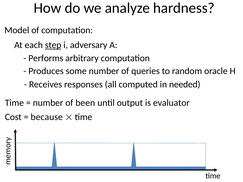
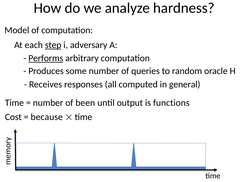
Performs underline: none -> present (46, 58)
needed: needed -> general (185, 85)
evaluator: evaluator -> functions (171, 103)
